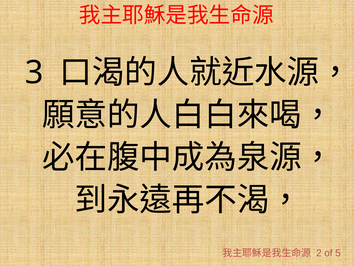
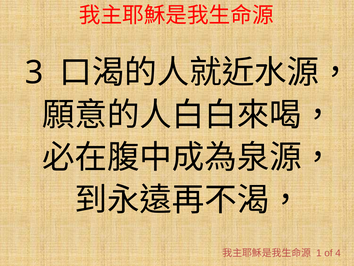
2: 2 -> 1 (319, 253)
5: 5 -> 4 (338, 253)
